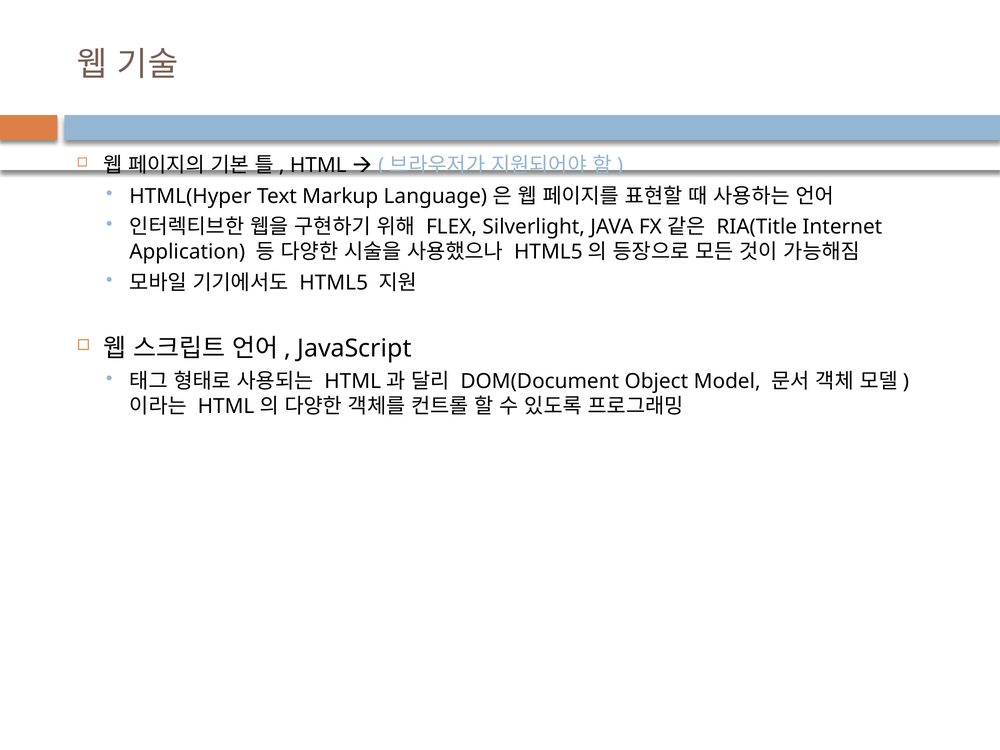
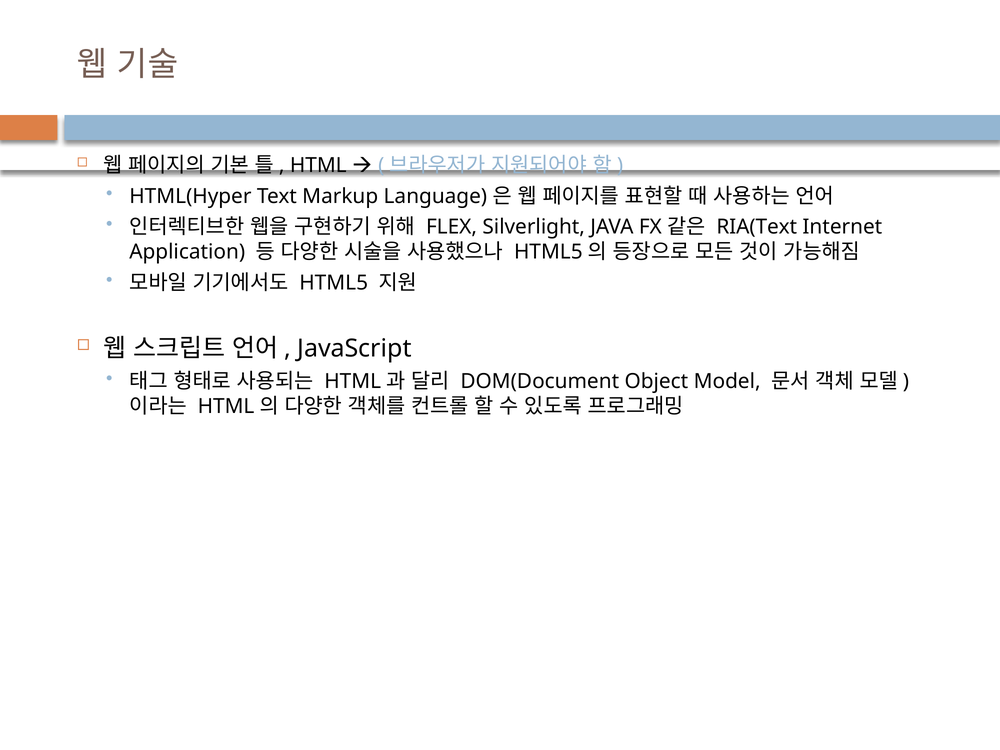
RIA(Title: RIA(Title -> RIA(Text (757, 227)
